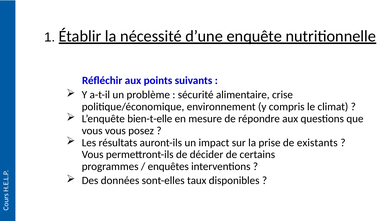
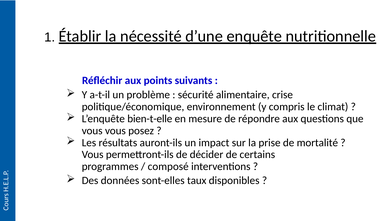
existants: existants -> mortalité (317, 142)
enquêtes: enquêtes -> composé (168, 166)
